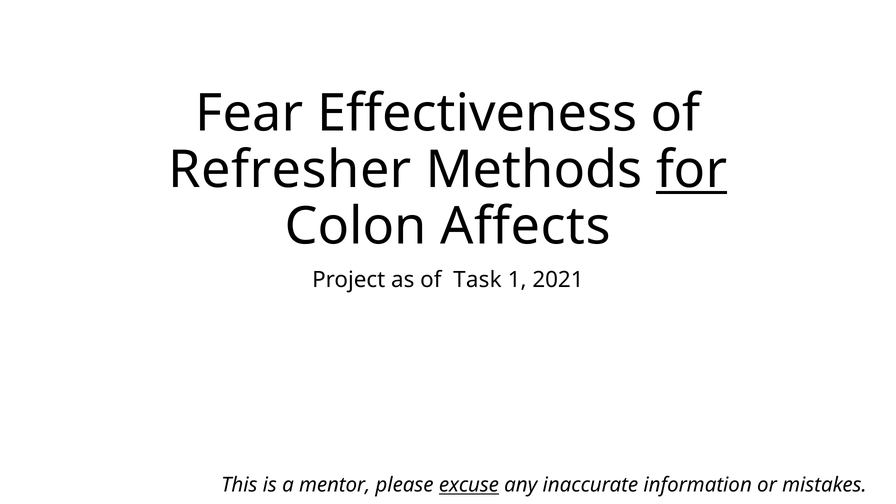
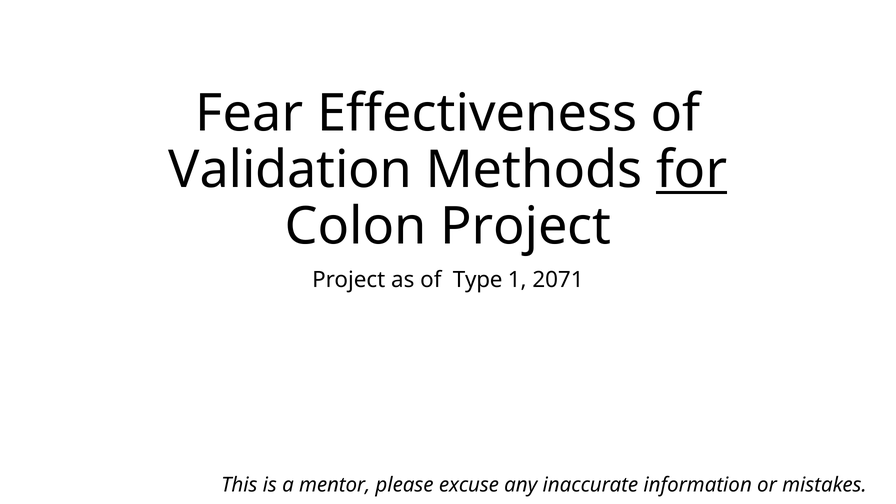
Refresher: Refresher -> Validation (290, 170)
Colon Affects: Affects -> Project (526, 227)
Task: Task -> Type (478, 280)
2021: 2021 -> 2071 (558, 280)
excuse underline: present -> none (469, 485)
